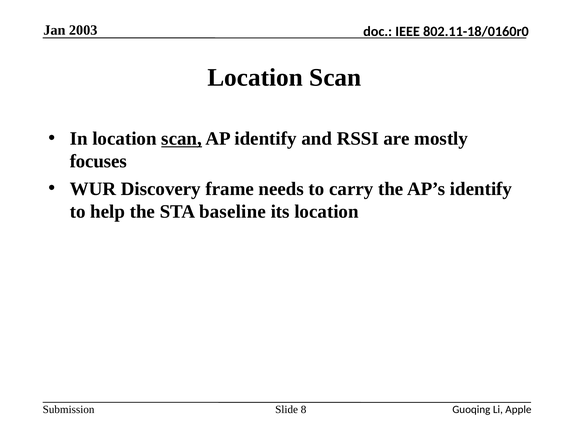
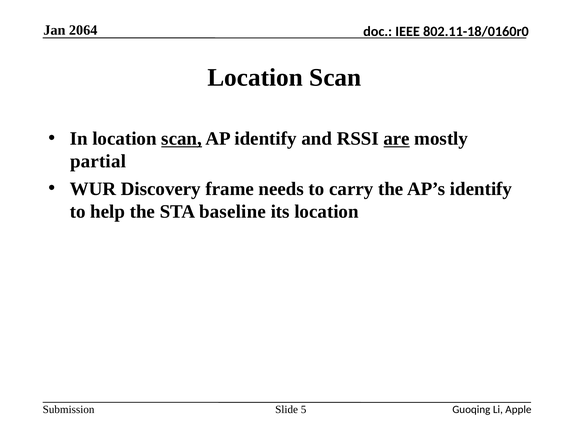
2003: 2003 -> 2064 (83, 30)
are underline: none -> present (397, 139)
focuses: focuses -> partial (98, 162)
8: 8 -> 5 (304, 410)
